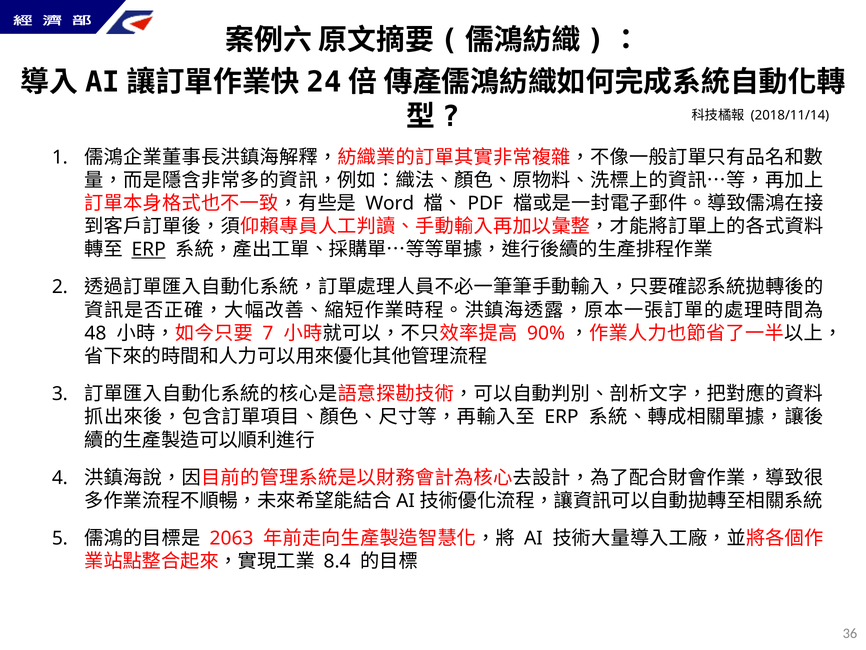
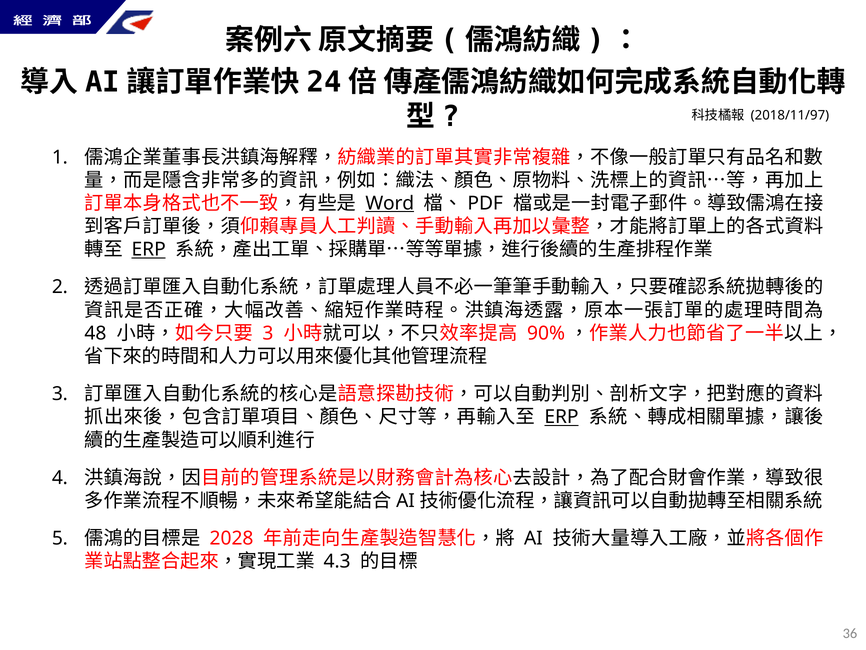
2018/11/14: 2018/11/14 -> 2018/11/97 (790, 115)
Word underline: none -> present (390, 203)
7: 7 -> 3 (268, 333)
ERP underline: none -> present (562, 417)
2063: 2063 -> 2028 (232, 538)
8.4: 8.4 -> 4.3 (337, 561)
